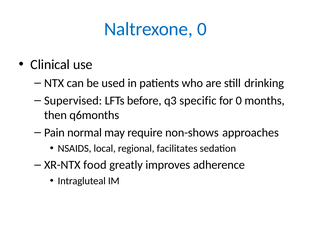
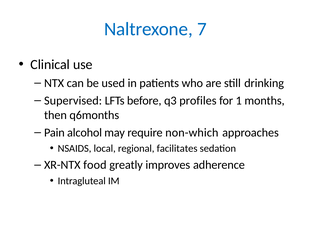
Naltrexone 0: 0 -> 7 (202, 29)
specific: specific -> profiles (198, 101)
for 0: 0 -> 1 (239, 101)
normal: normal -> alcohol (85, 133)
non-shows: non-shows -> non-which (192, 133)
